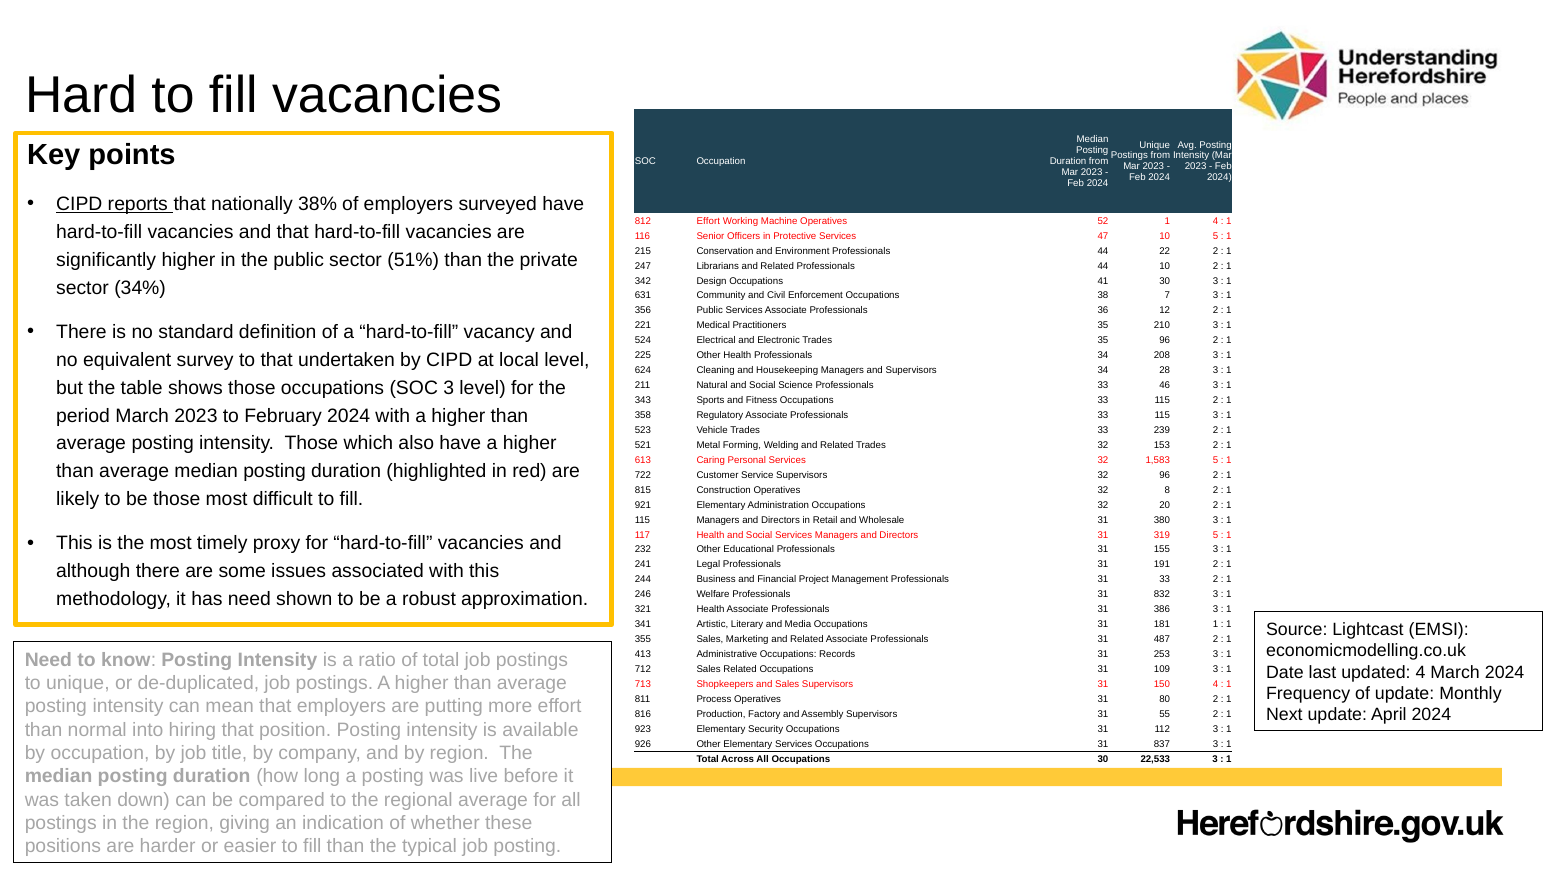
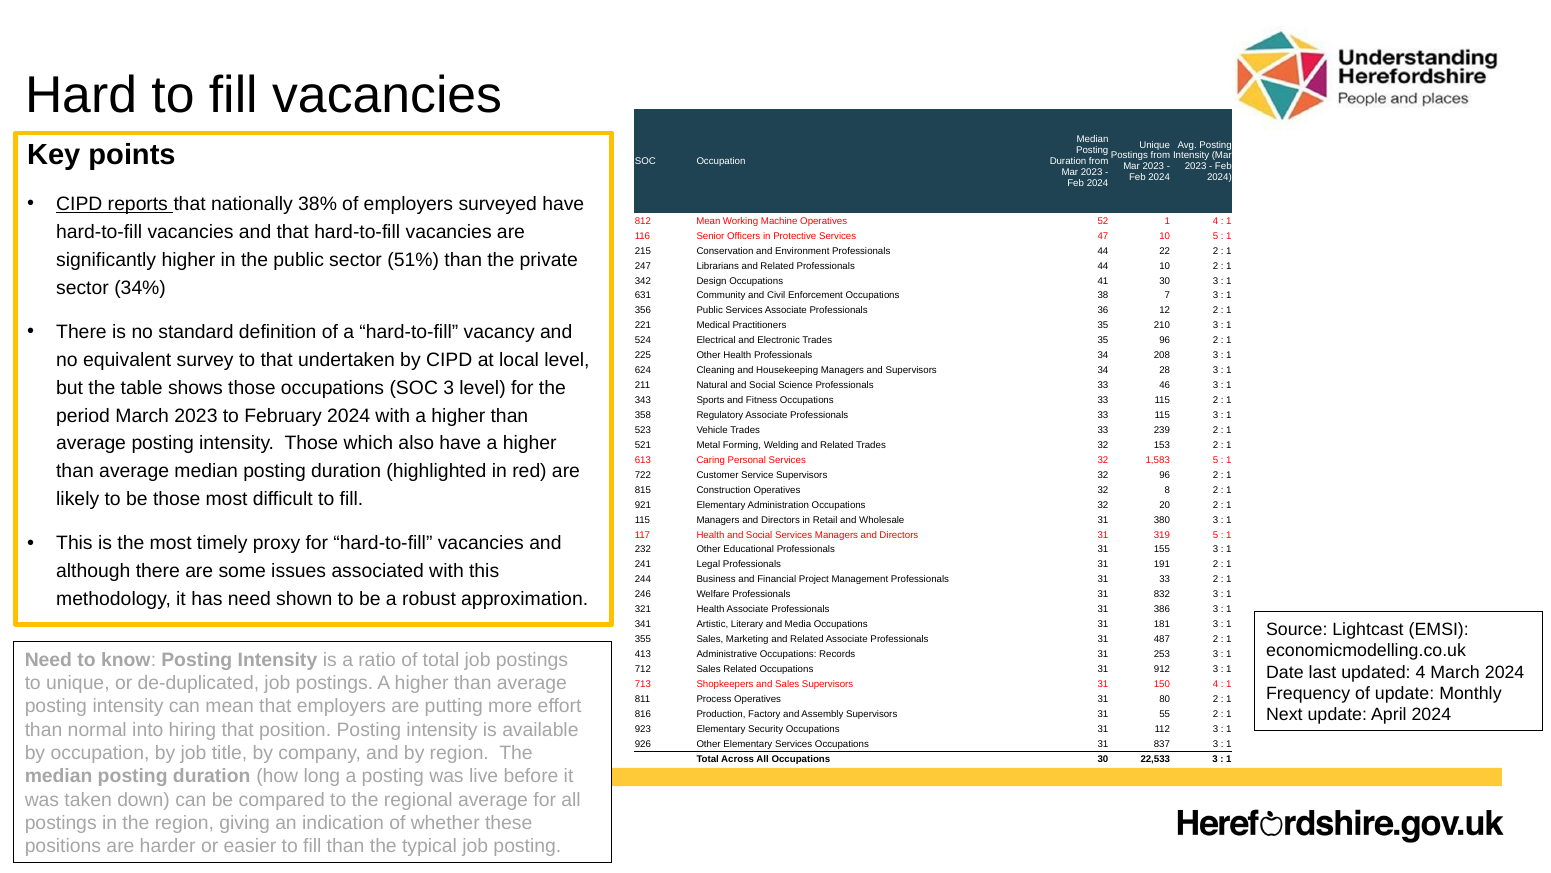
812 Effort: Effort -> Mean (708, 221)
181 1: 1 -> 3 (1216, 624)
109: 109 -> 912 (1162, 669)
